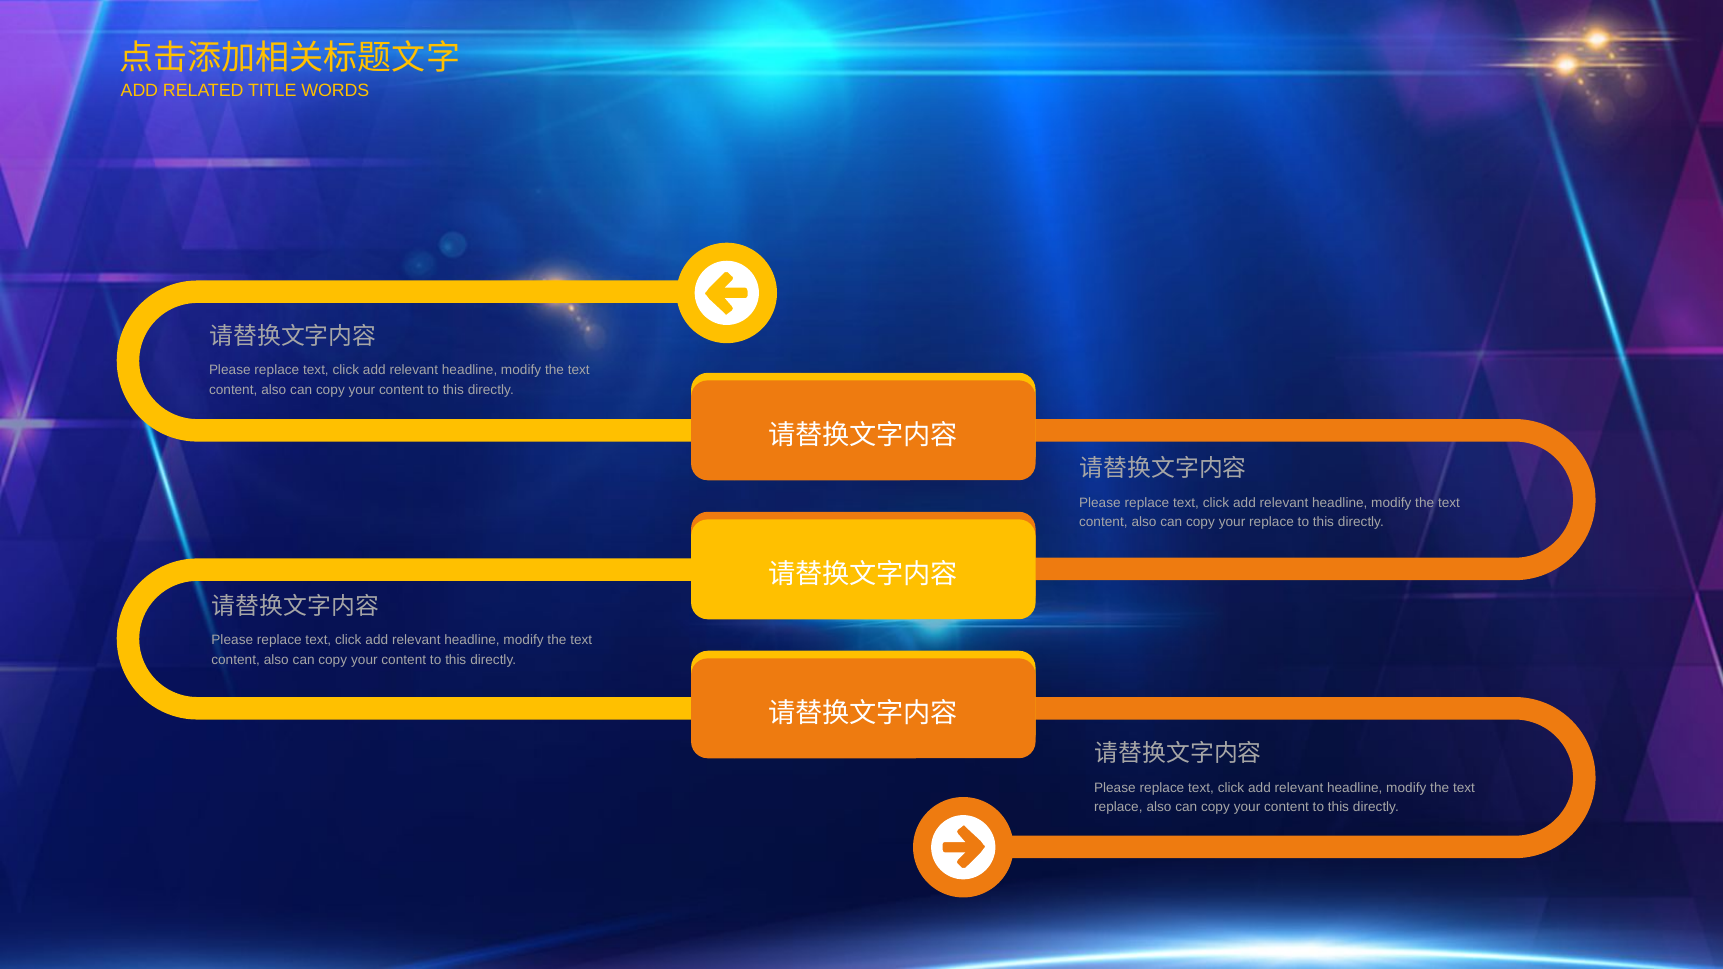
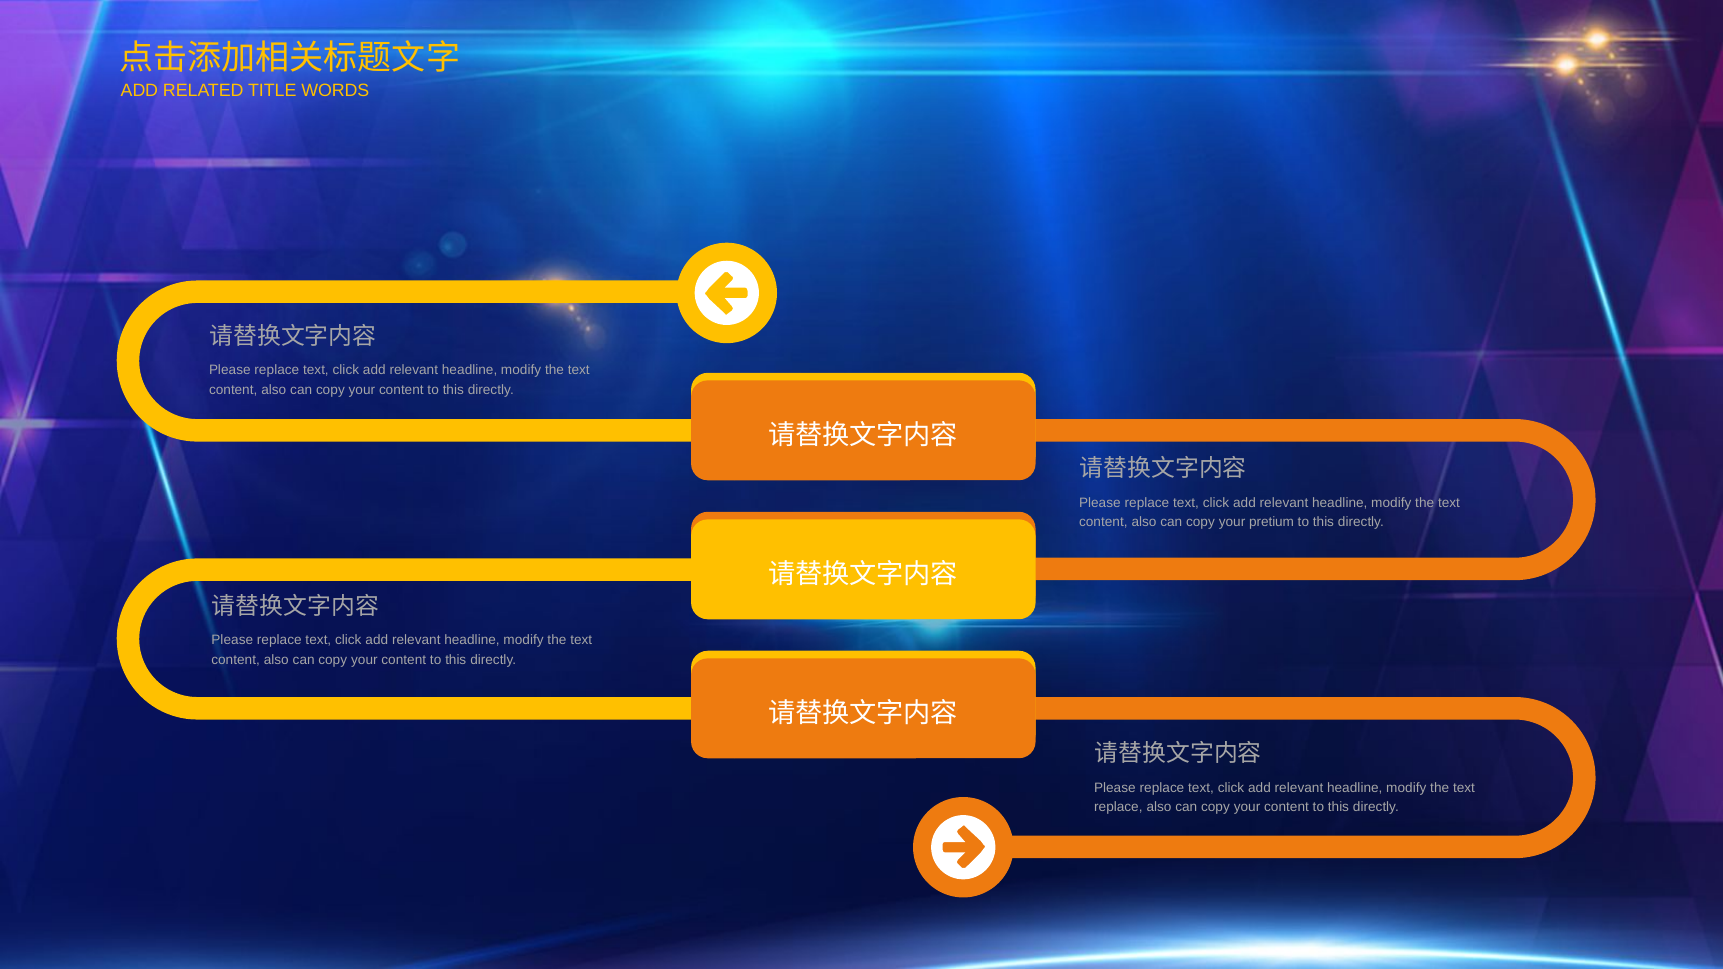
your replace: replace -> pretium (1272, 522)
